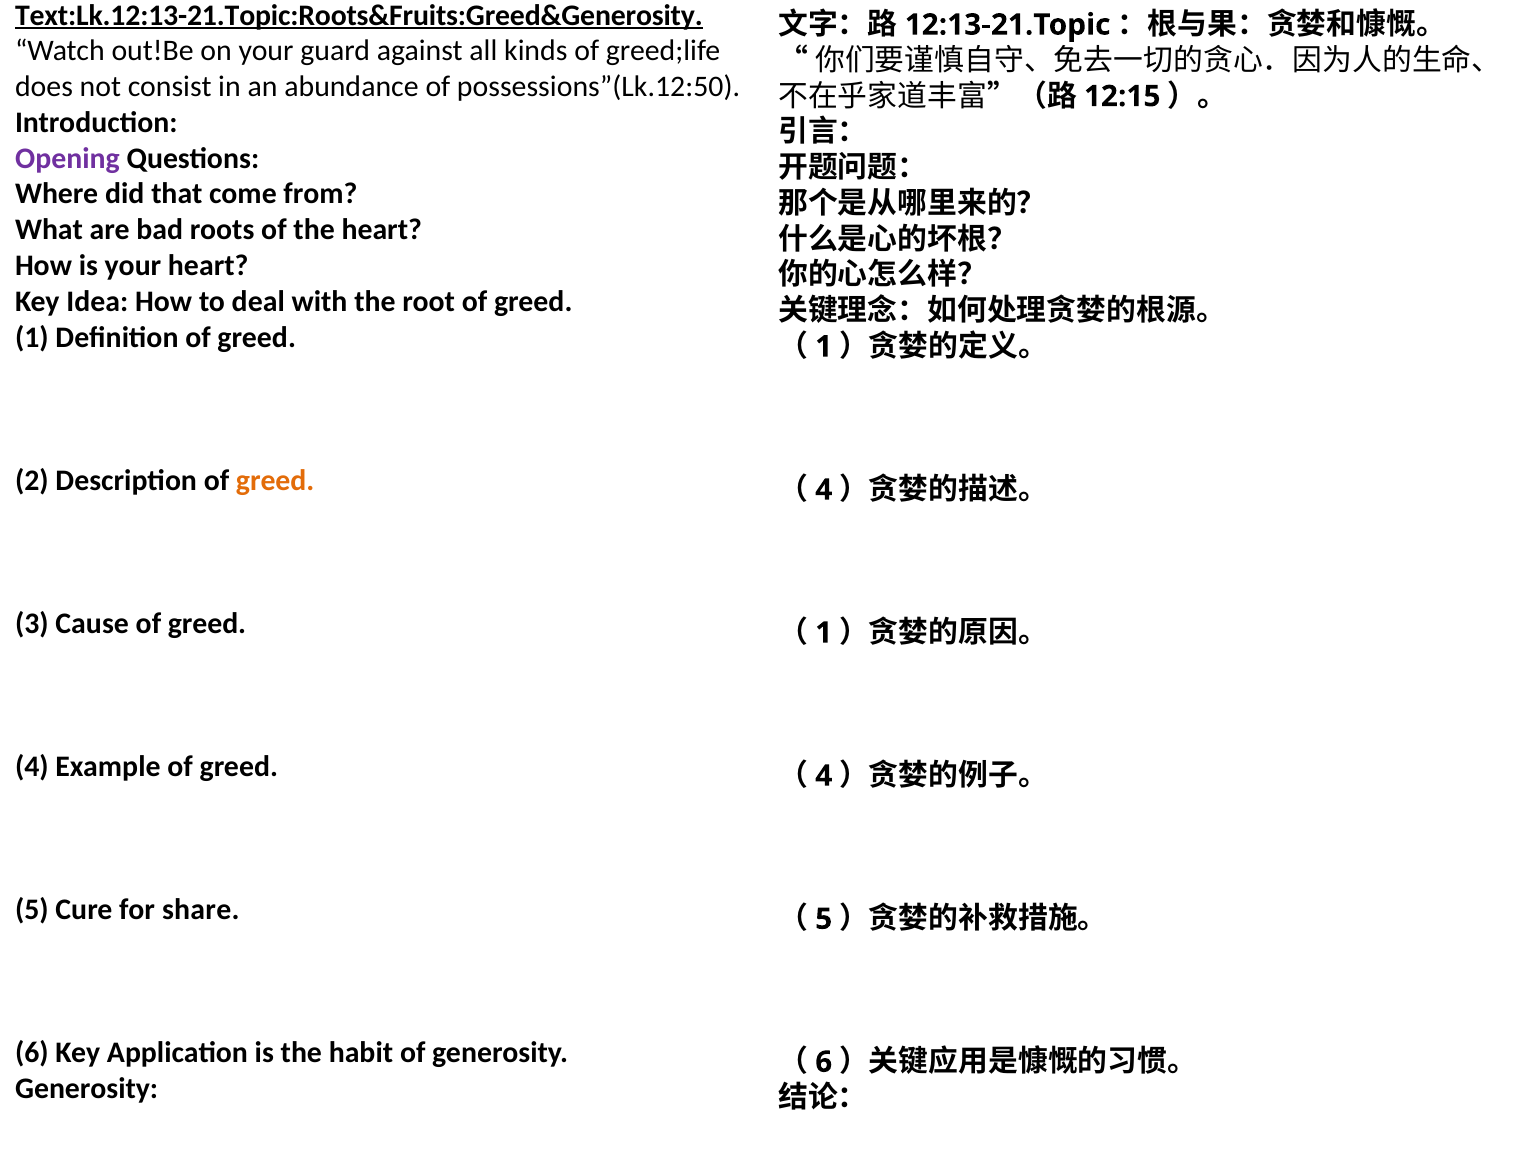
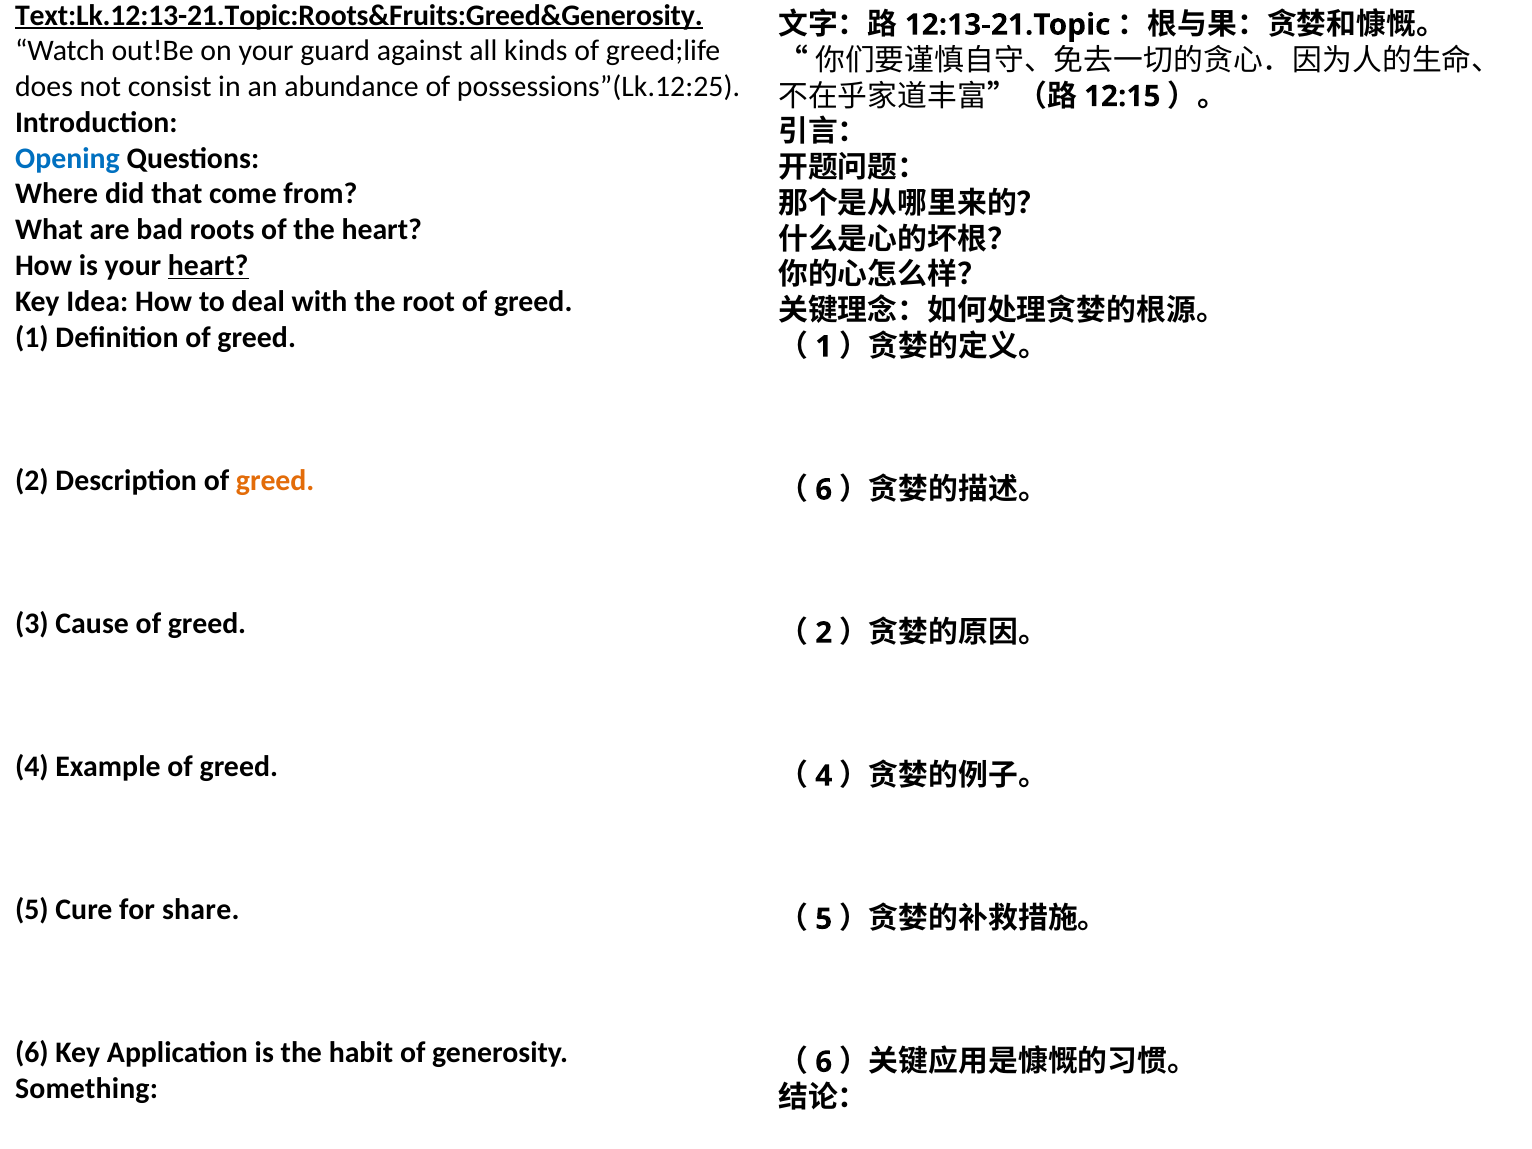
possessions”(Lk.12:50: possessions”(Lk.12:50 -> possessions”(Lk.12:25 (599, 87)
Opening colour: purple -> blue (67, 158)
heart underline: none -> present (208, 266)
4: 4 -> 6 (824, 490)
1: 1 -> 2 (824, 633)
Generosity: Generosity -> Something (87, 1088)
